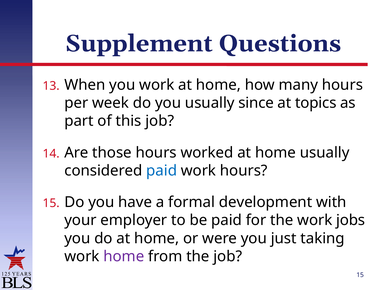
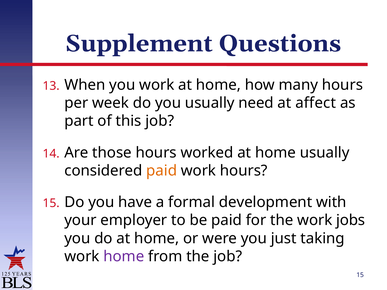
since: since -> need (256, 103)
topics: topics -> affect (316, 103)
paid colour: blue -> orange (162, 171)
